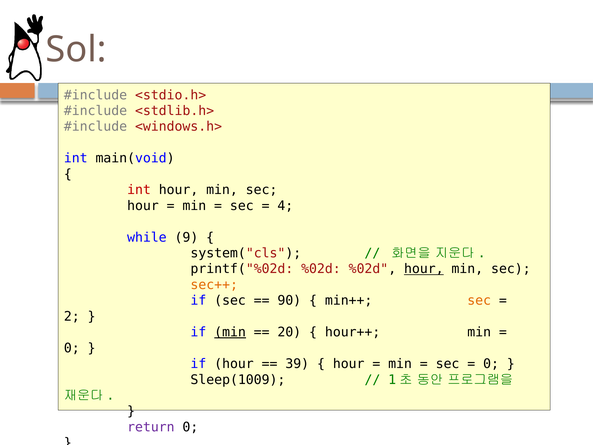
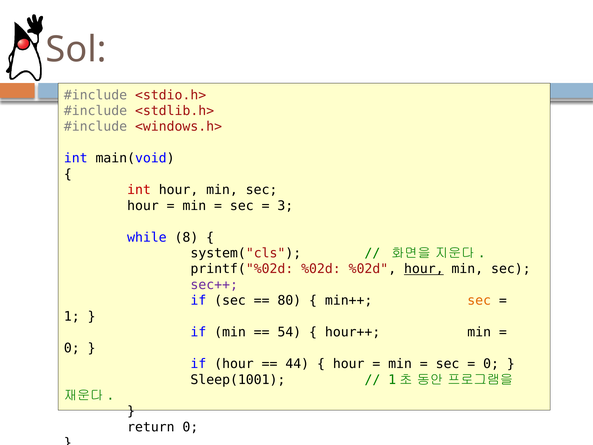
4: 4 -> 3 (285, 206)
9: 9 -> 8 (186, 237)
sec++ colour: orange -> purple (214, 285)
90: 90 -> 80 (289, 300)
2: 2 -> 1 (72, 316)
min underline: present -> none (230, 332)
20: 20 -> 54 (289, 332)
39: 39 -> 44 (297, 364)
Sleep(1009: Sleep(1009 -> Sleep(1001 (238, 379)
return colour: purple -> black (151, 427)
